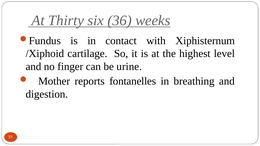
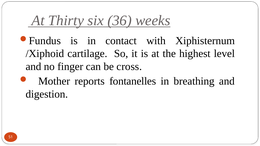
urine: urine -> cross (129, 67)
